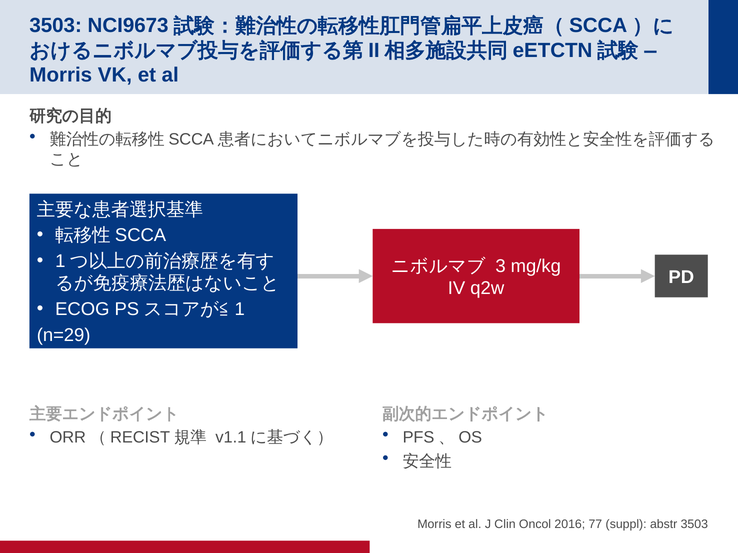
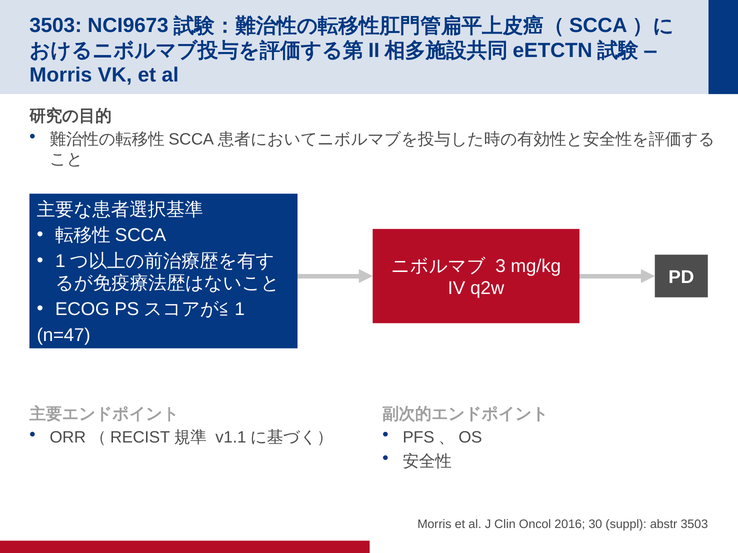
n=29: n=29 -> n=47 (64, 335)
77: 77 -> 30 (595, 525)
